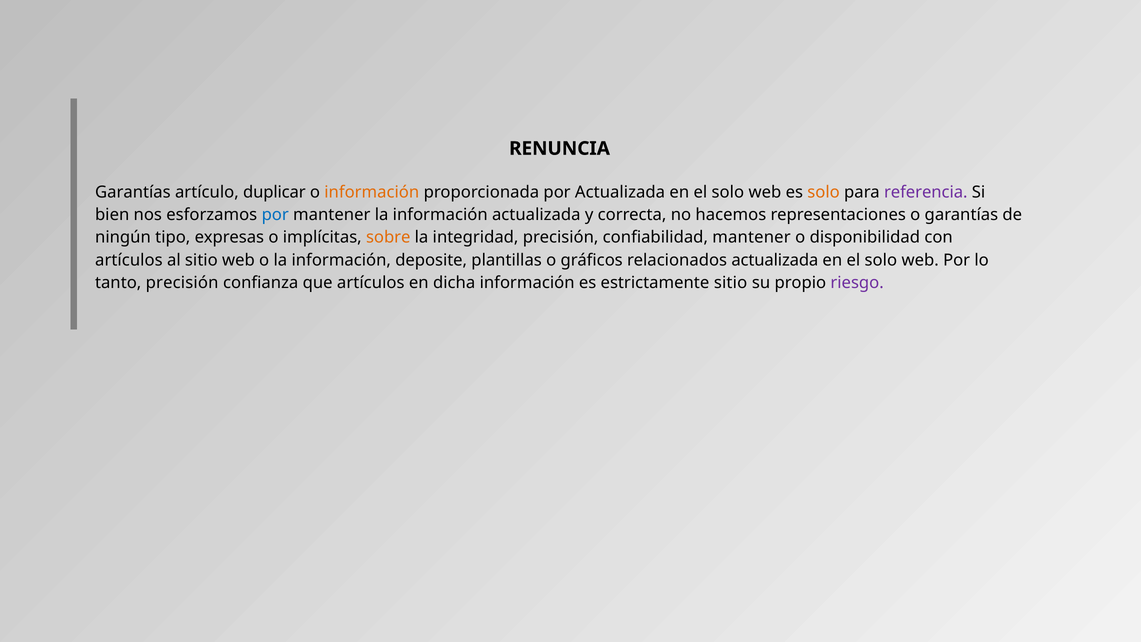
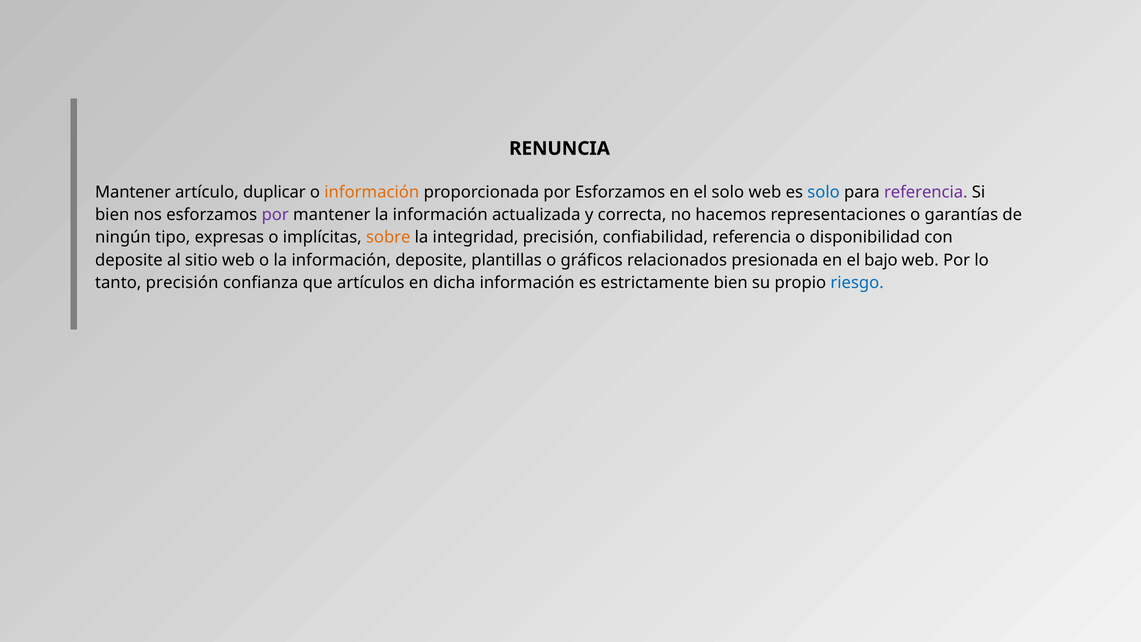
Garantías: Garantías -> Mantener (133, 192)
por Actualizada: Actualizada -> Esforzamos (620, 192)
solo colour: orange -> blue (824, 192)
por colour: blue -> purple (275, 215)
confiabilidad mantener: mantener -> referencia (752, 237)
artículos: artículos -> deposite (129, 260)
relacionados actualizada: actualizada -> presionada (775, 260)
solo: solo -> bajo (881, 260)
estrictamente sitio: sitio -> bien (731, 283)
riesgo colour: purple -> blue (857, 283)
